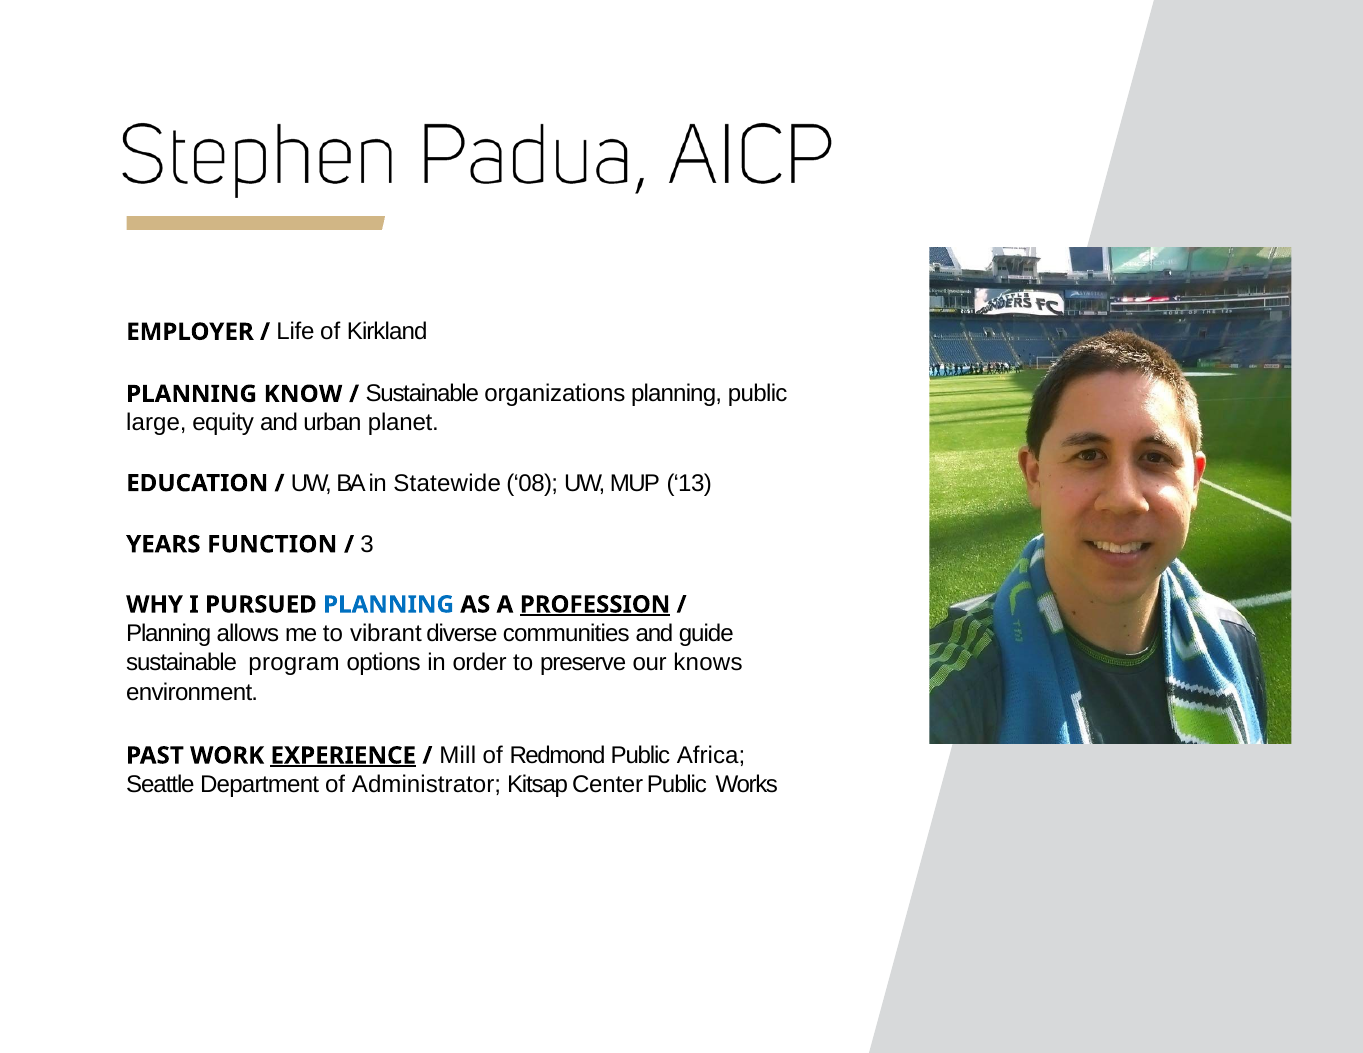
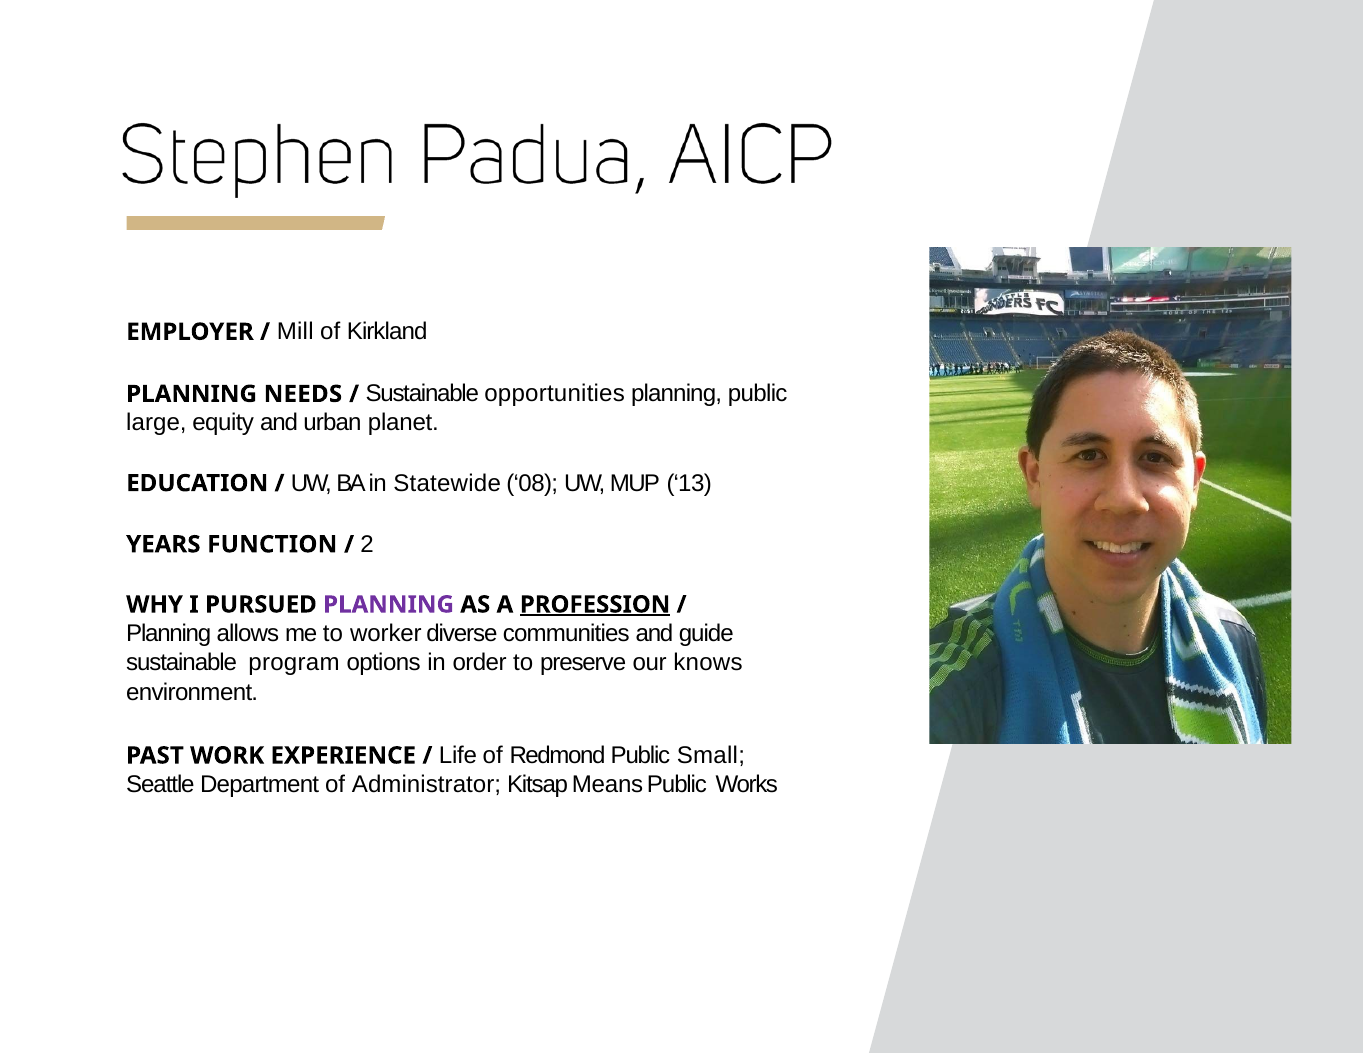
Life: Life -> Mill (295, 332)
KNOW: KNOW -> NEEDS (303, 394)
organizations: organizations -> opportunities (555, 394)
3: 3 -> 2 (367, 545)
PLANNING colour: blue -> purple (389, 605)
vibrant: vibrant -> worker (386, 634)
EXPERIENCE underline: present -> none (343, 756)
Mill: Mill -> Life (458, 756)
Africa: Africa -> Small (711, 756)
Center: Center -> Means (608, 784)
